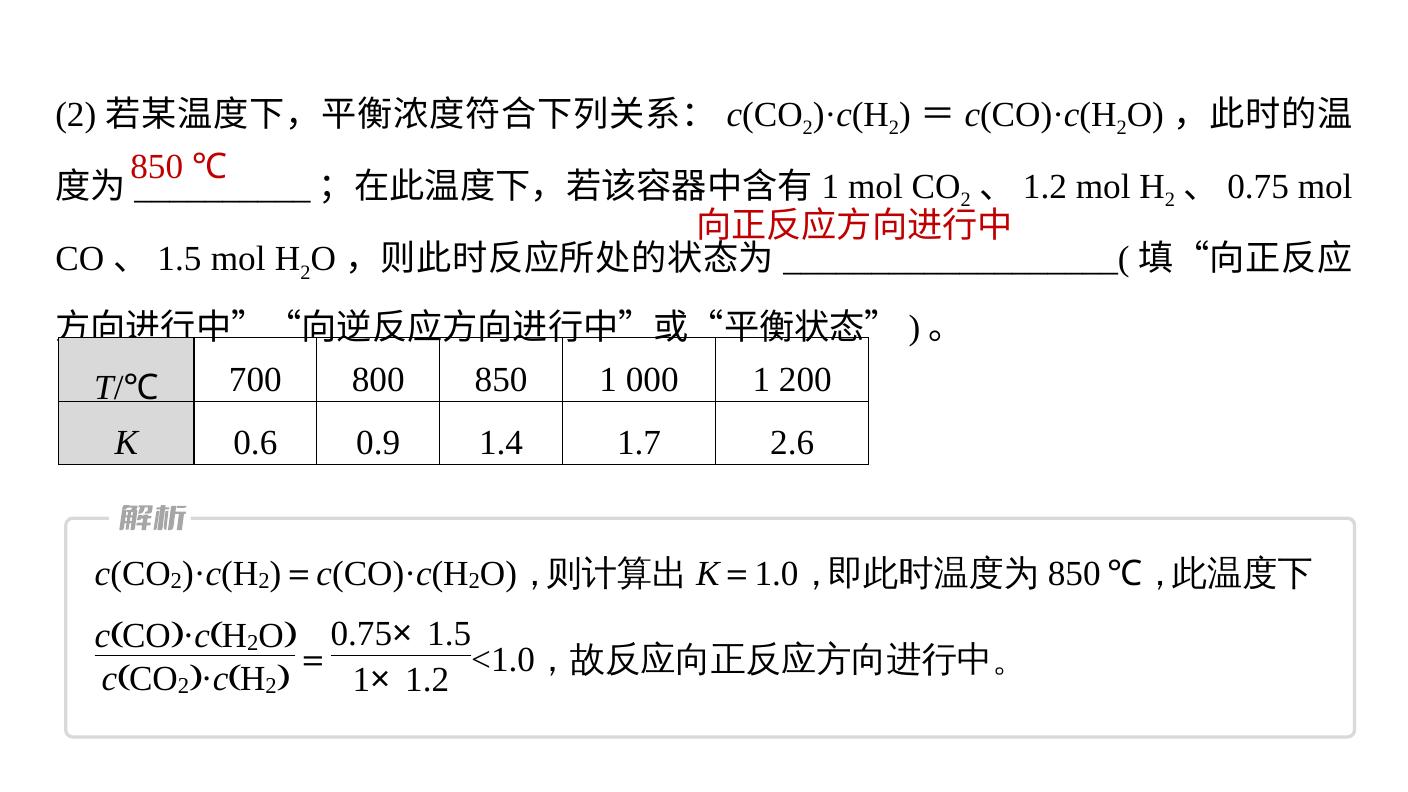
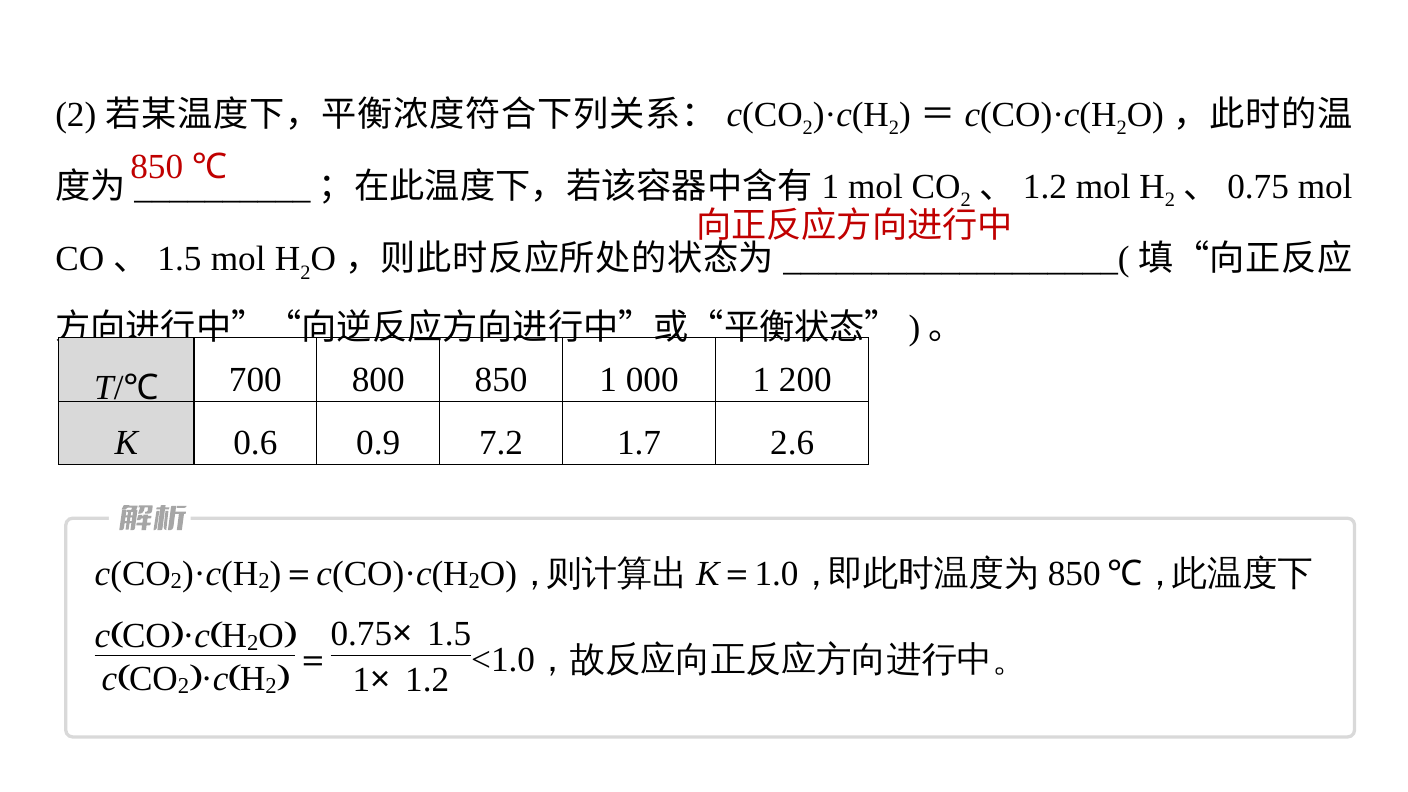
1.4: 1.4 -> 7.2 (501, 443)
